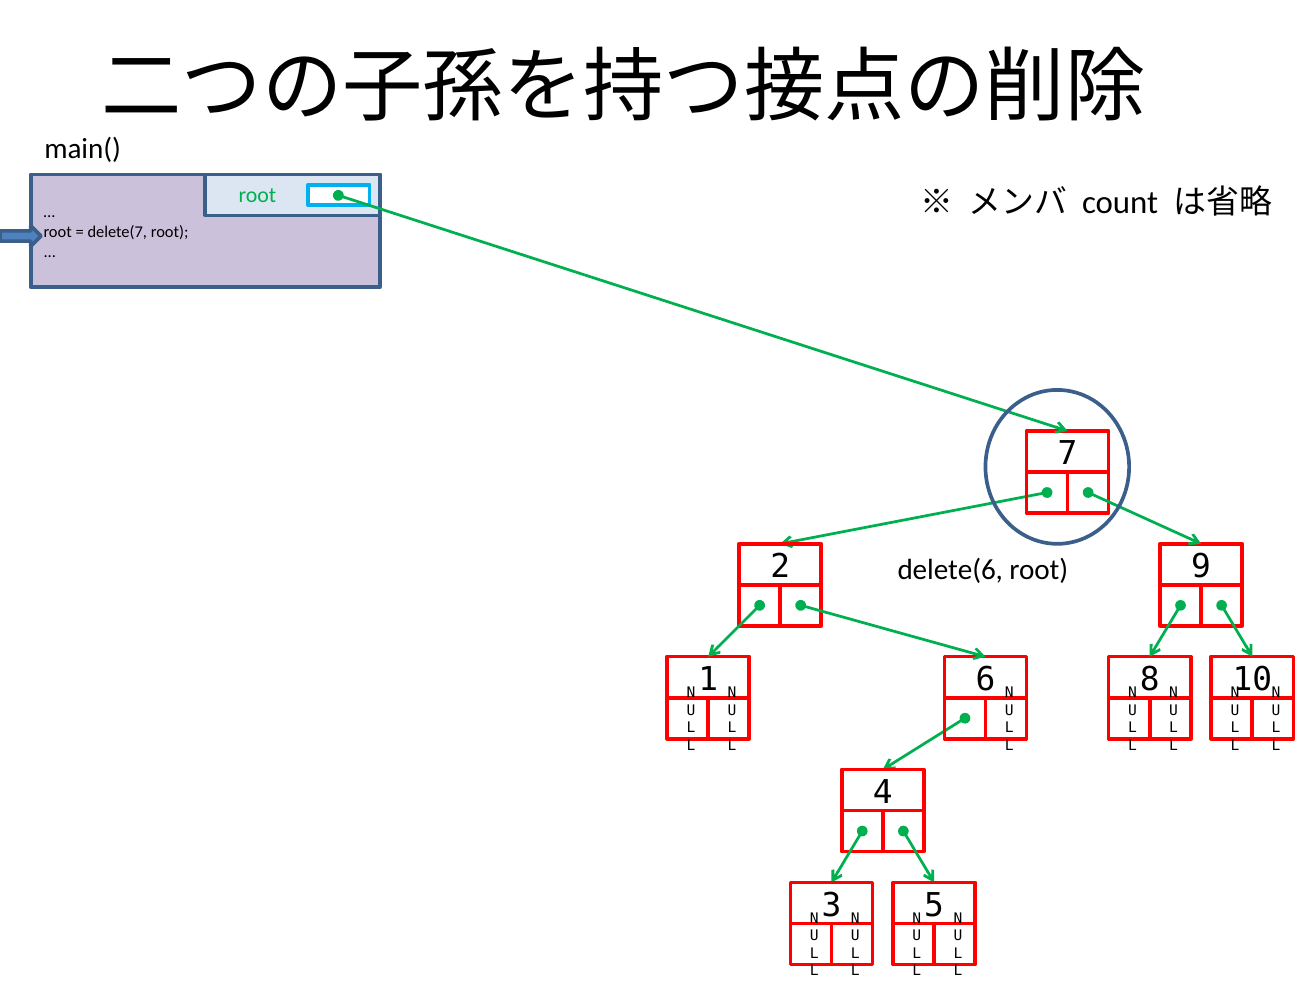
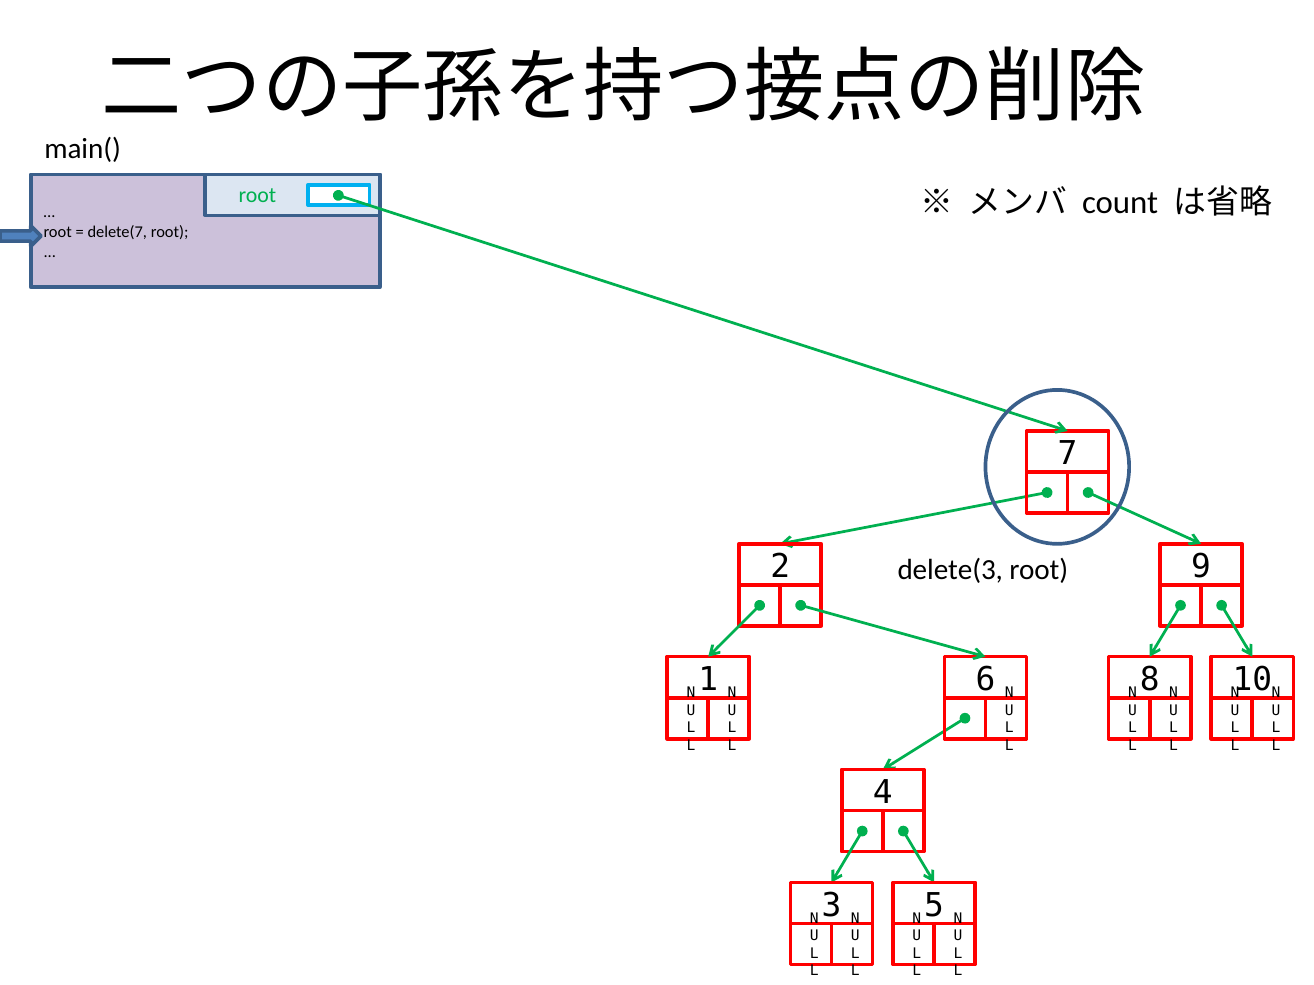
delete(6: delete(6 -> delete(3 (950, 570)
